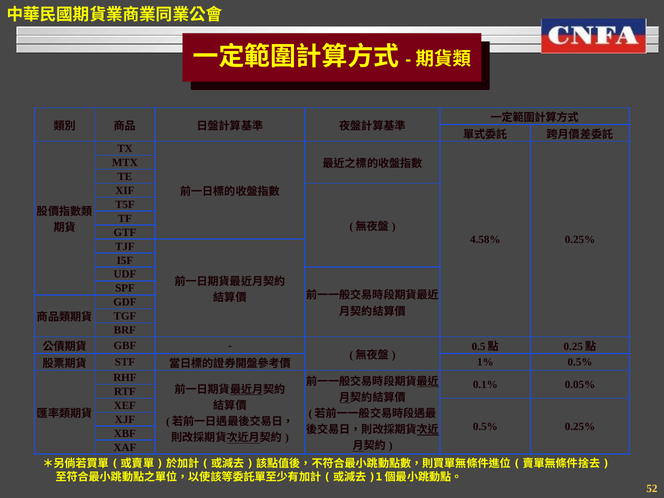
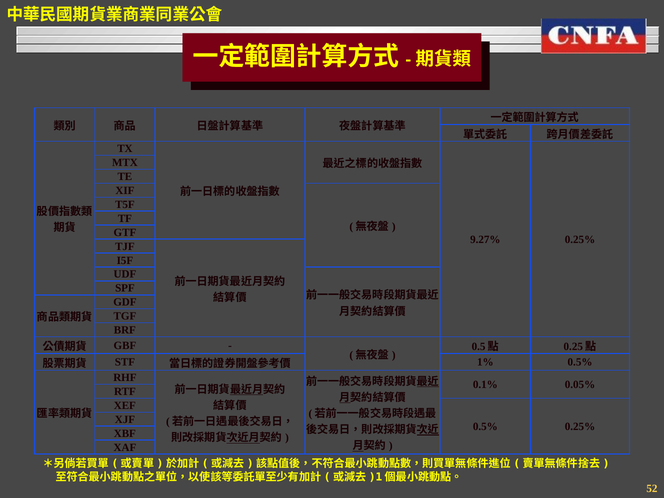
4.58%: 4.58% -> 9.27% (485, 239)
